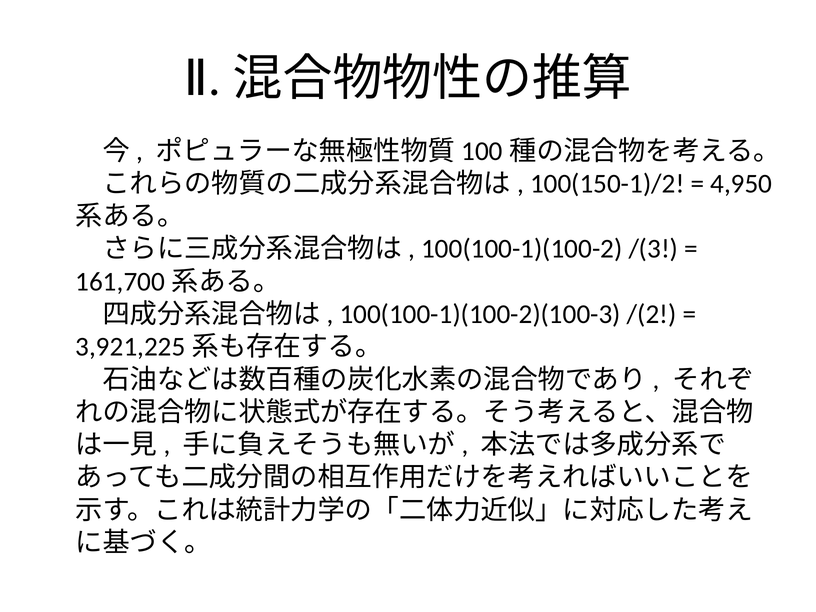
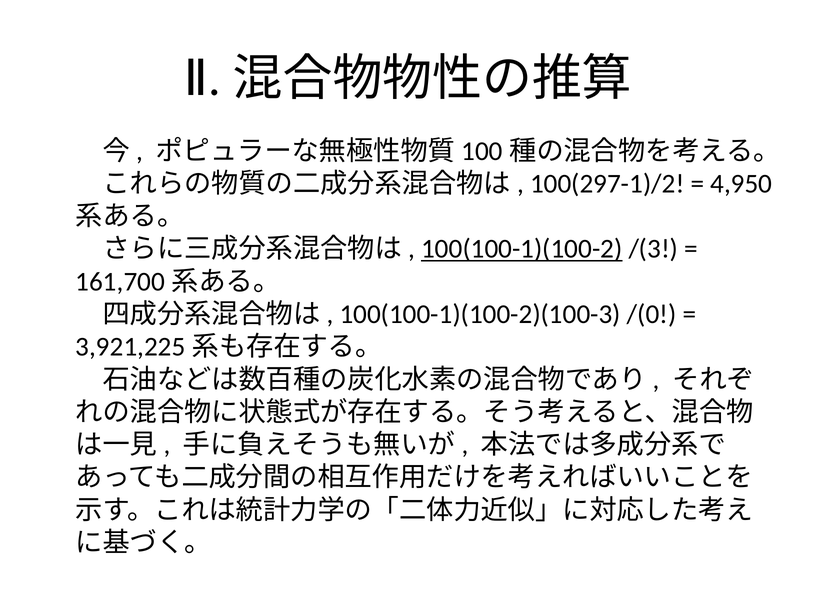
100(150-1)/2: 100(150-1)/2 -> 100(297-1)/2 (607, 184)
100(100-1)(100-2 underline: none -> present (522, 249)
/(2: /(2 -> /(0 (652, 314)
